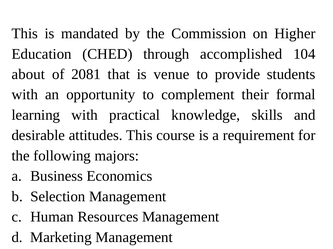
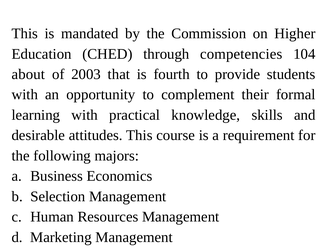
accomplished: accomplished -> competencies (241, 54)
2081: 2081 -> 2003 (86, 74)
venue: venue -> fourth (172, 74)
